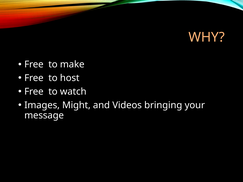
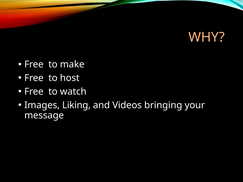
Might: Might -> Liking (76, 105)
